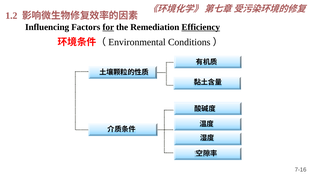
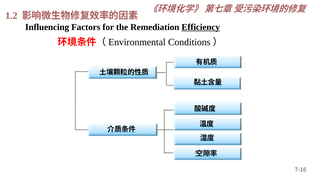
for underline: present -> none (108, 27)
